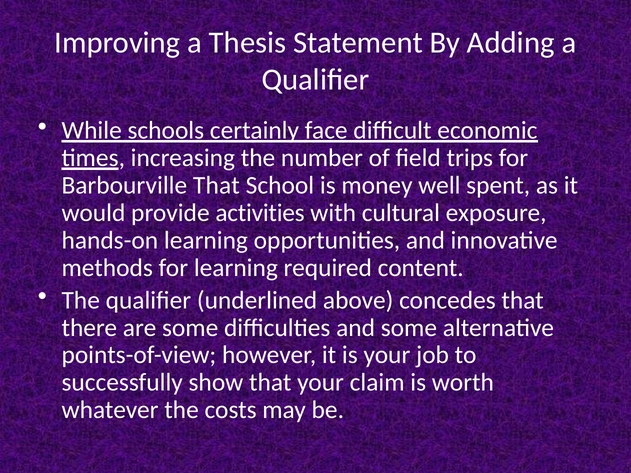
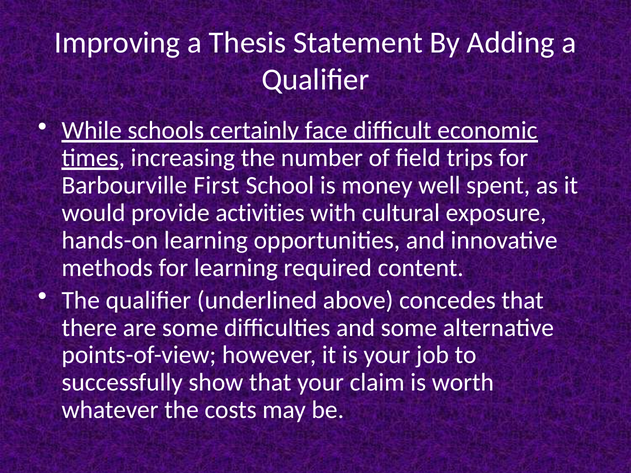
Barbourville That: That -> First (216, 186)
